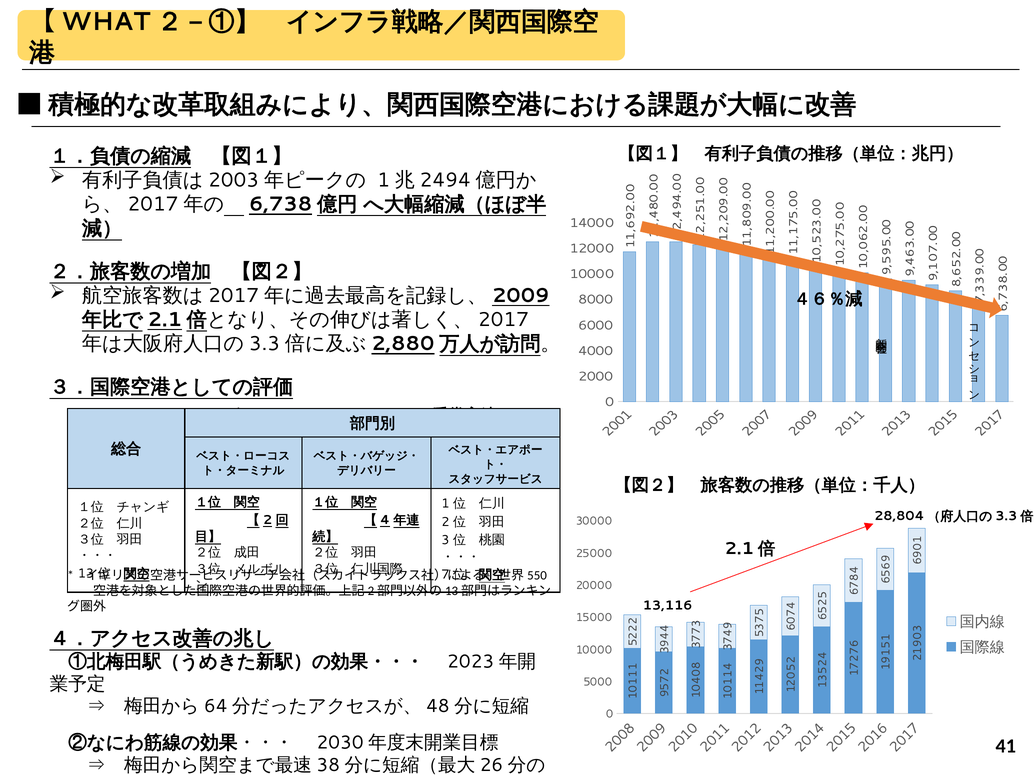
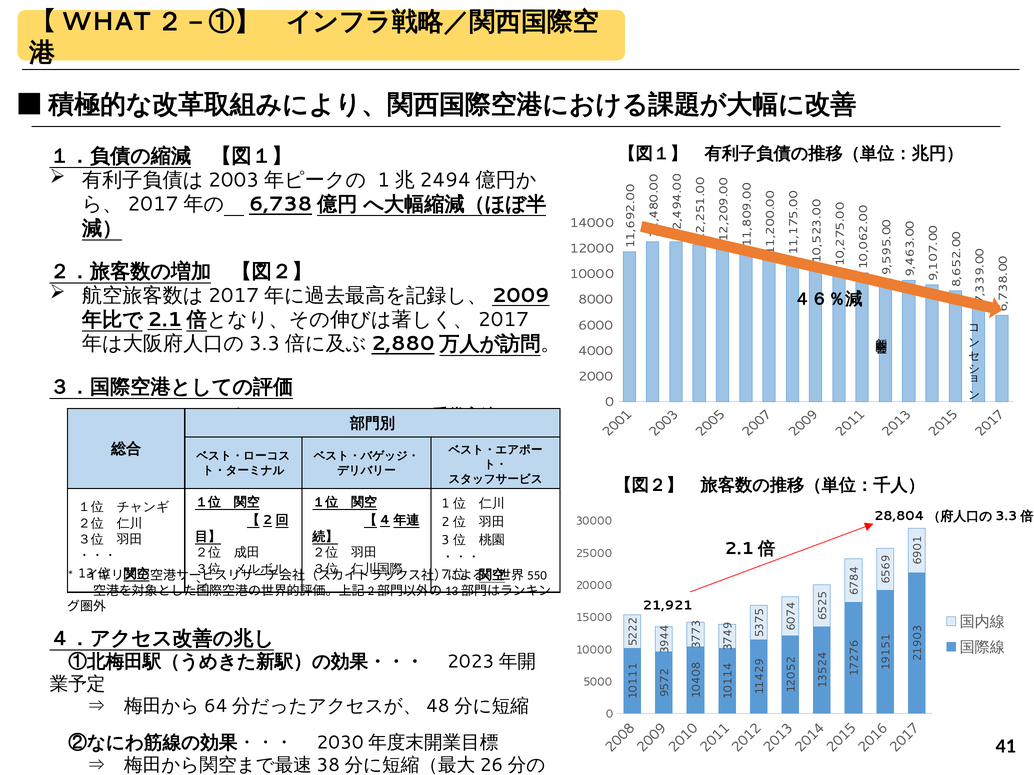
13,116: 13,116 -> 21,921 (668, 606)
